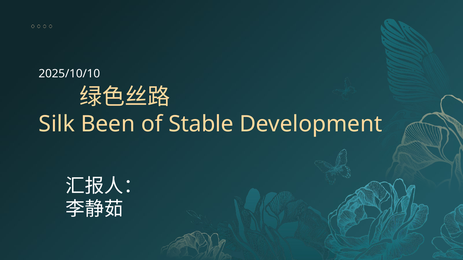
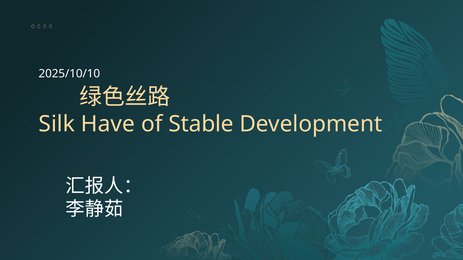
Been: Been -> Have (108, 124)
